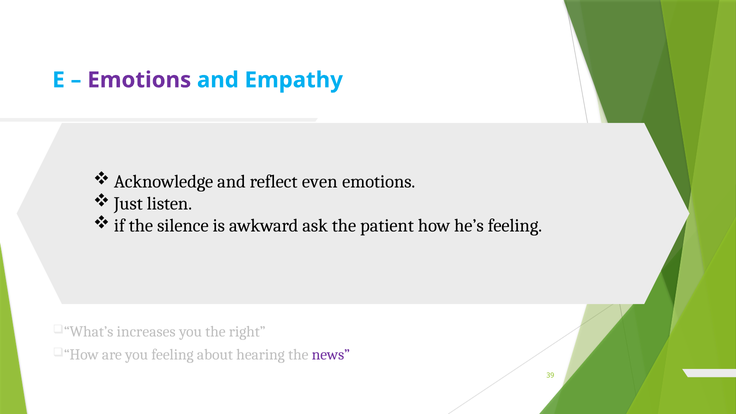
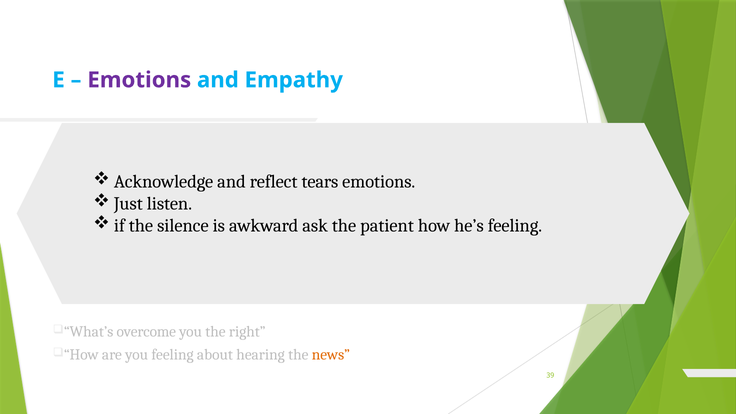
even: even -> tears (320, 182)
increases: increases -> overcome (146, 332)
news colour: purple -> orange (331, 355)
